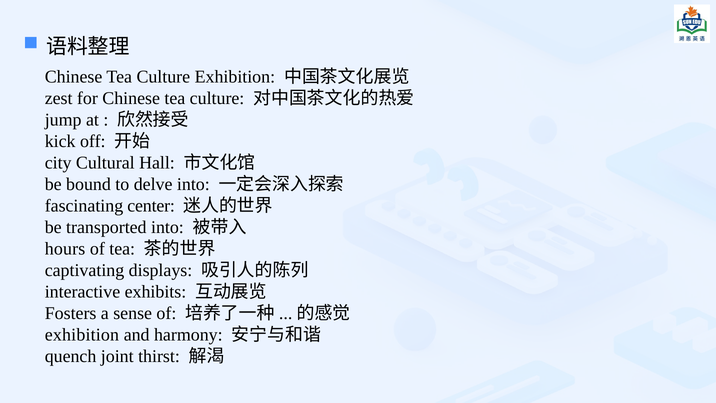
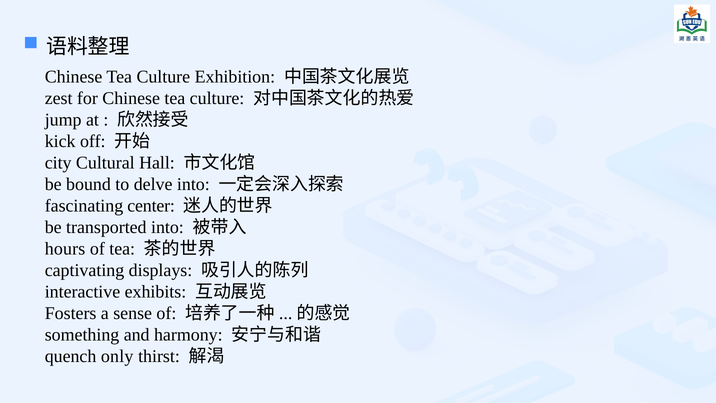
exhibition: exhibition -> something (82, 334)
joint: joint -> only (117, 356)
